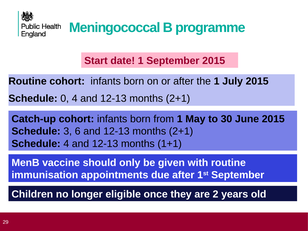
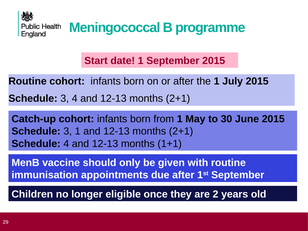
0: 0 -> 3 (65, 99)
3 6: 6 -> 1 (78, 131)
